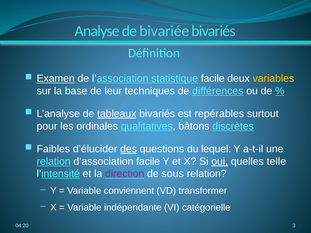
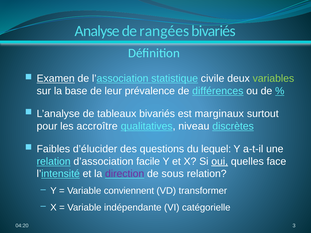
bivariée: bivariée -> rangées (164, 31)
statistique facile: facile -> civile (213, 79)
variables colour: yellow -> light green (273, 79)
techniques: techniques -> prévalence (150, 91)
tableaux underline: present -> none (117, 114)
repérables: repérables -> marginaux (219, 114)
ordinales: ordinales -> accroître (97, 126)
bâtons: bâtons -> niveau (194, 126)
des underline: present -> none (129, 149)
telle: telle -> face (276, 162)
